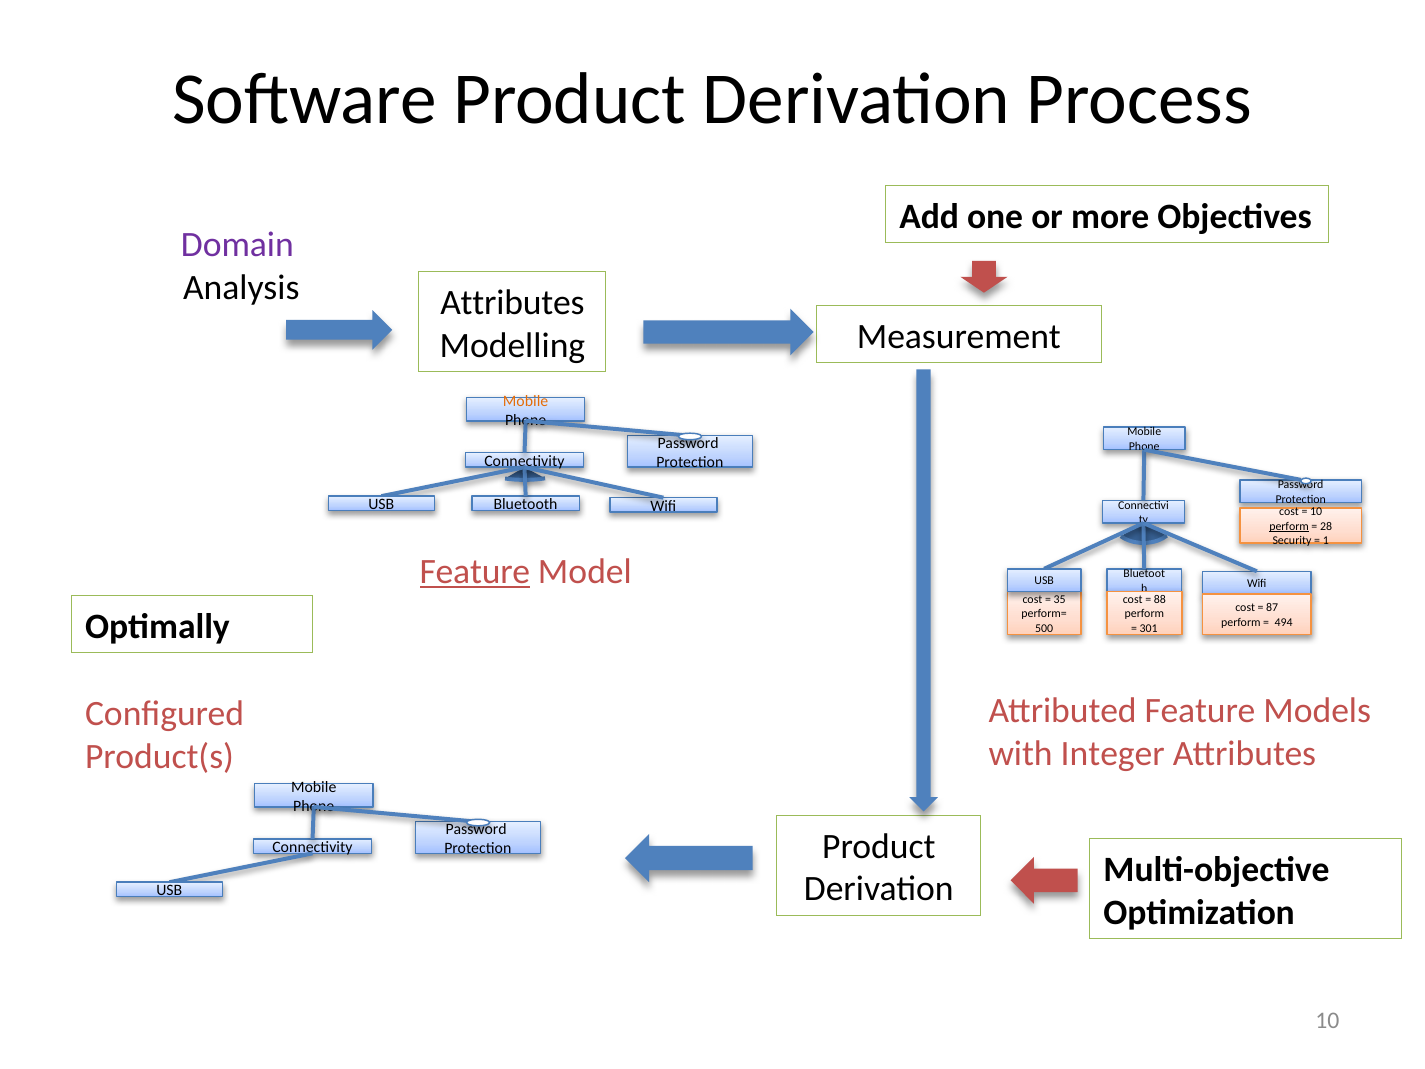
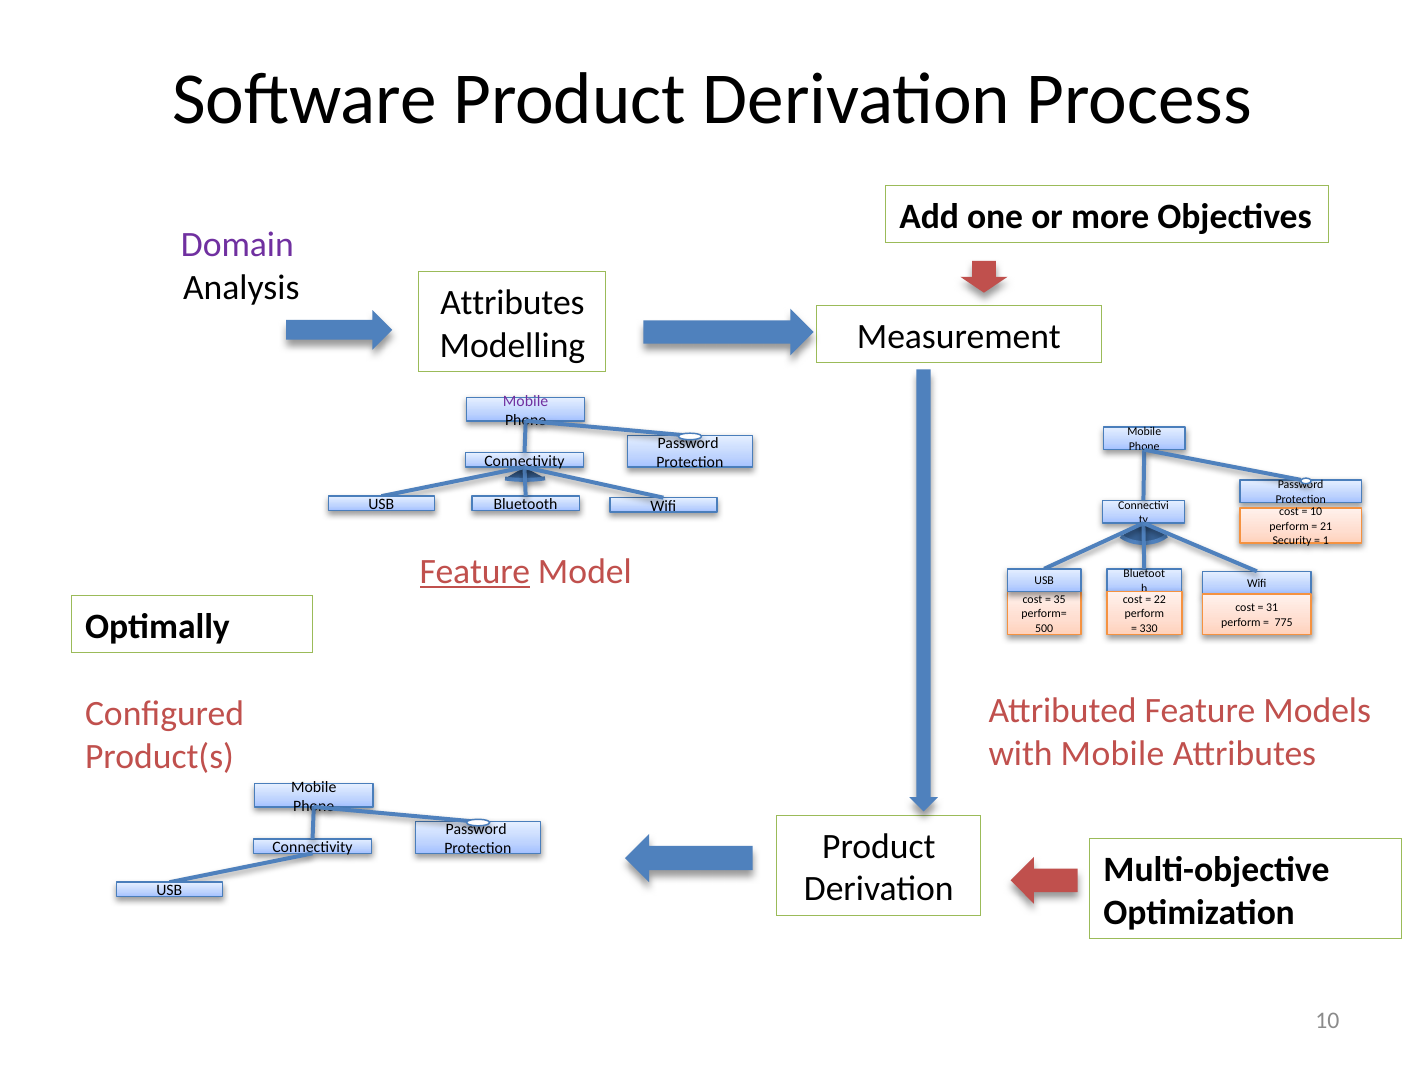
Mobile colour: orange -> purple (526, 401)
perform underline: present -> none (1289, 526)
28: 28 -> 21 (1326, 526)
88: 88 -> 22 (1160, 599)
87: 87 -> 31 (1272, 608)
494: 494 -> 775 (1284, 622)
301: 301 -> 330 (1149, 628)
with Integer: Integer -> Mobile (1113, 753)
